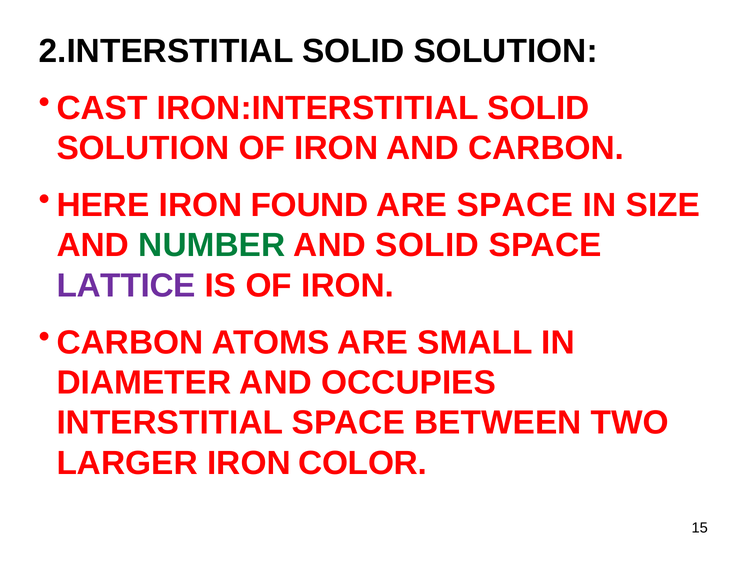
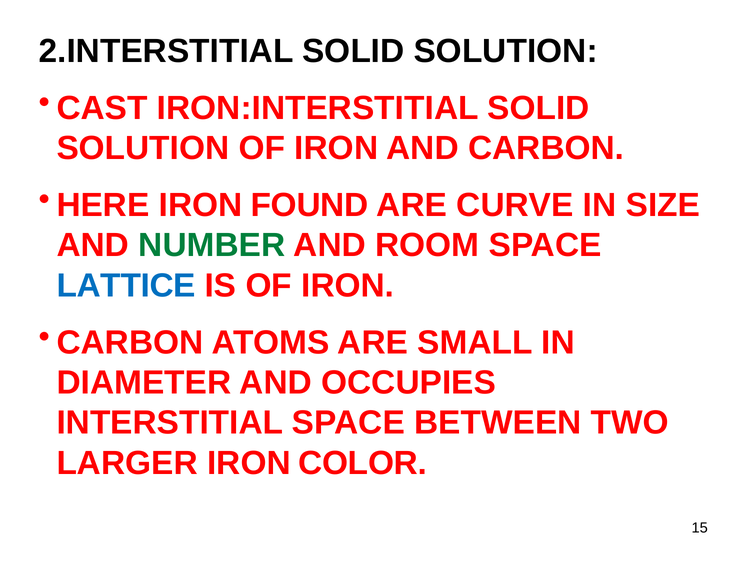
ARE SPACE: SPACE -> CURVE (515, 205)
AND SOLID: SOLID -> ROOM (427, 245)
LATTICE colour: purple -> blue (126, 286)
